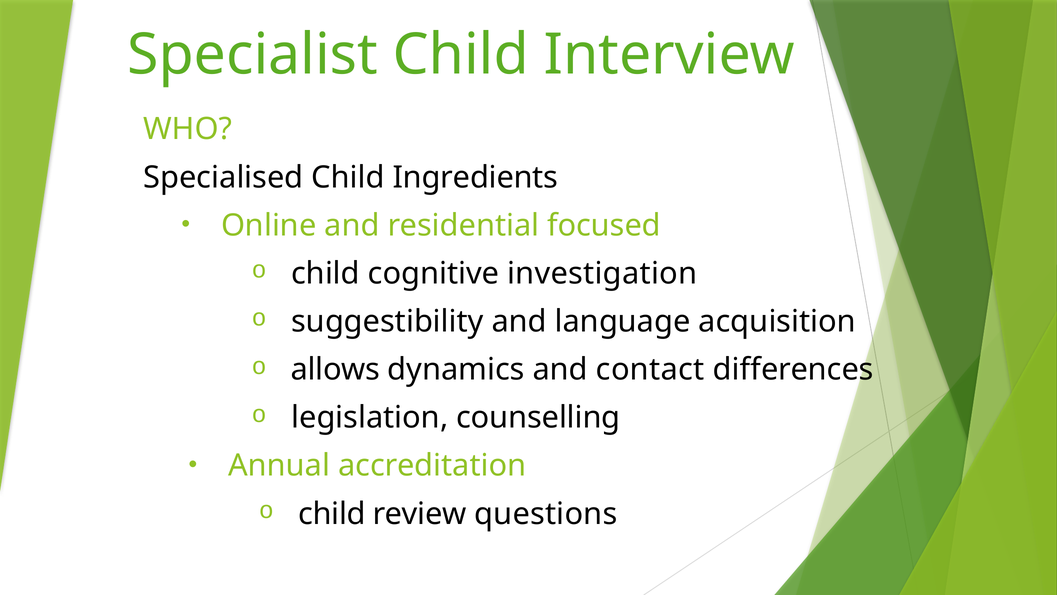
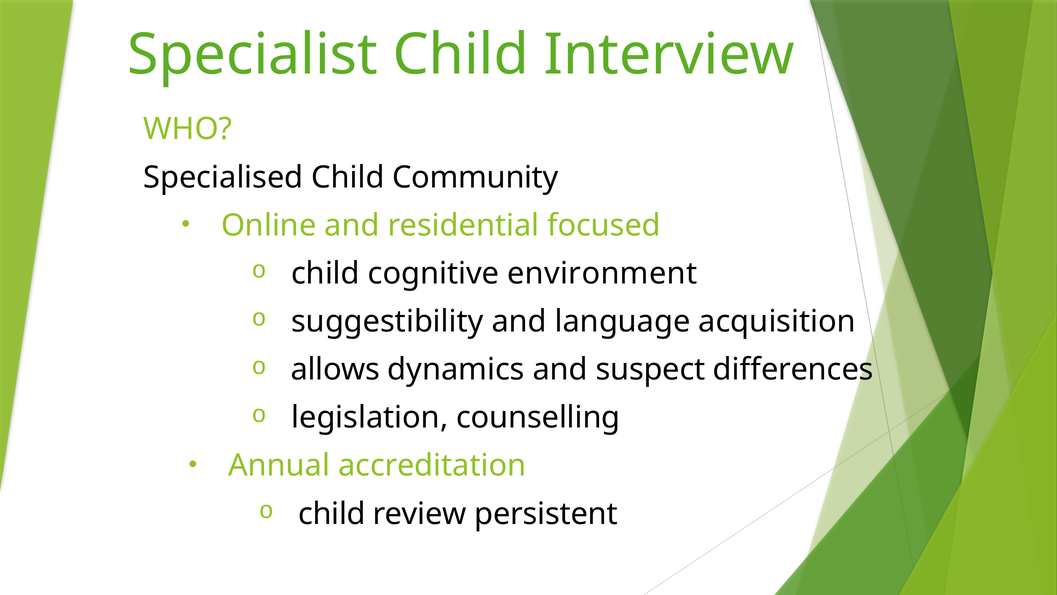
Ingredients: Ingredients -> Community (475, 177)
investigation: investigation -> environment (602, 273)
contact: contact -> suspect (651, 369)
questions: questions -> persistent (546, 513)
